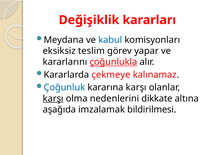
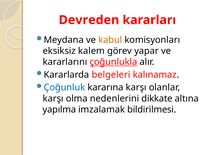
Değişiklik: Değişiklik -> Devreden (89, 20)
kabul colour: blue -> orange (110, 40)
teslim: teslim -> kalem (91, 51)
çekmeye: çekmeye -> belgeleri (111, 75)
karşı underline: present -> none (53, 99)
aşağıda: aşağıda -> yapılma (59, 110)
